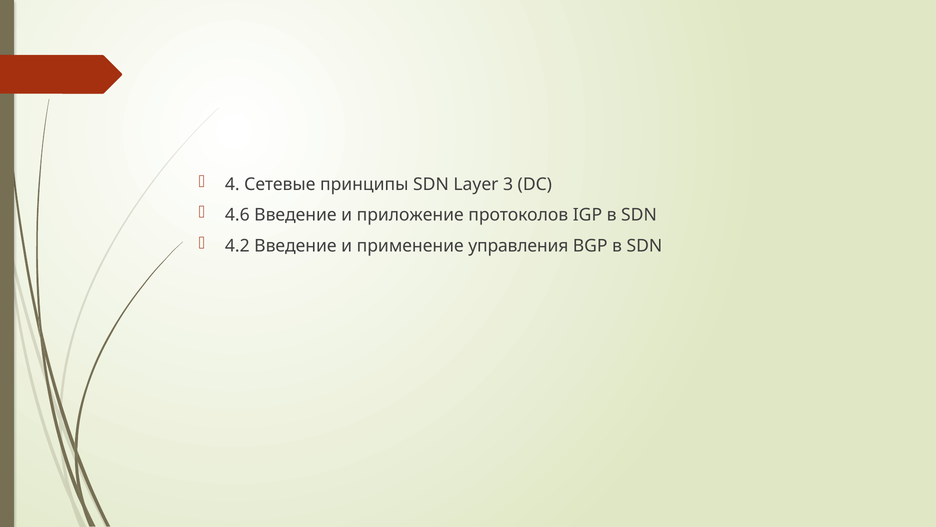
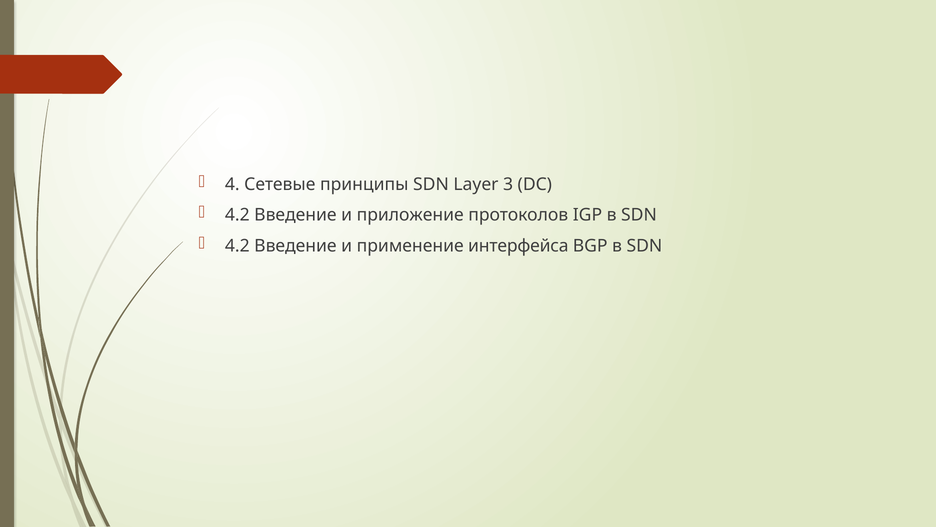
4.6: 4.6 -> 4.2 (237, 215)
управления: управления -> интерфейса (518, 246)
